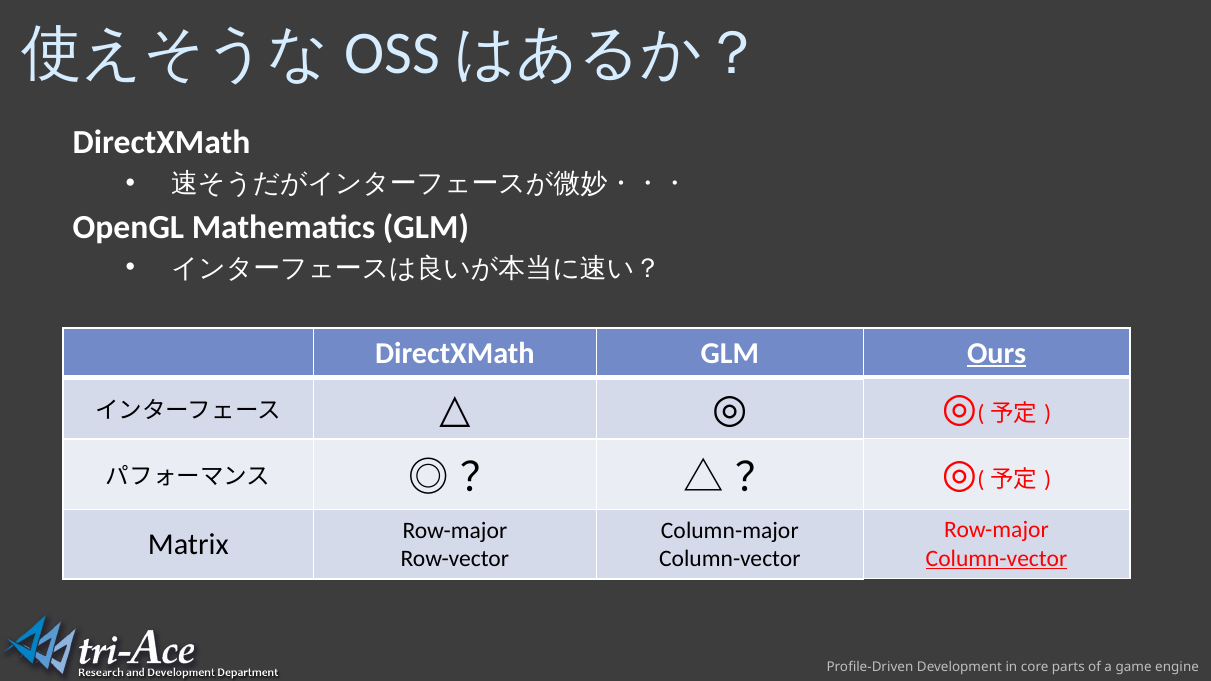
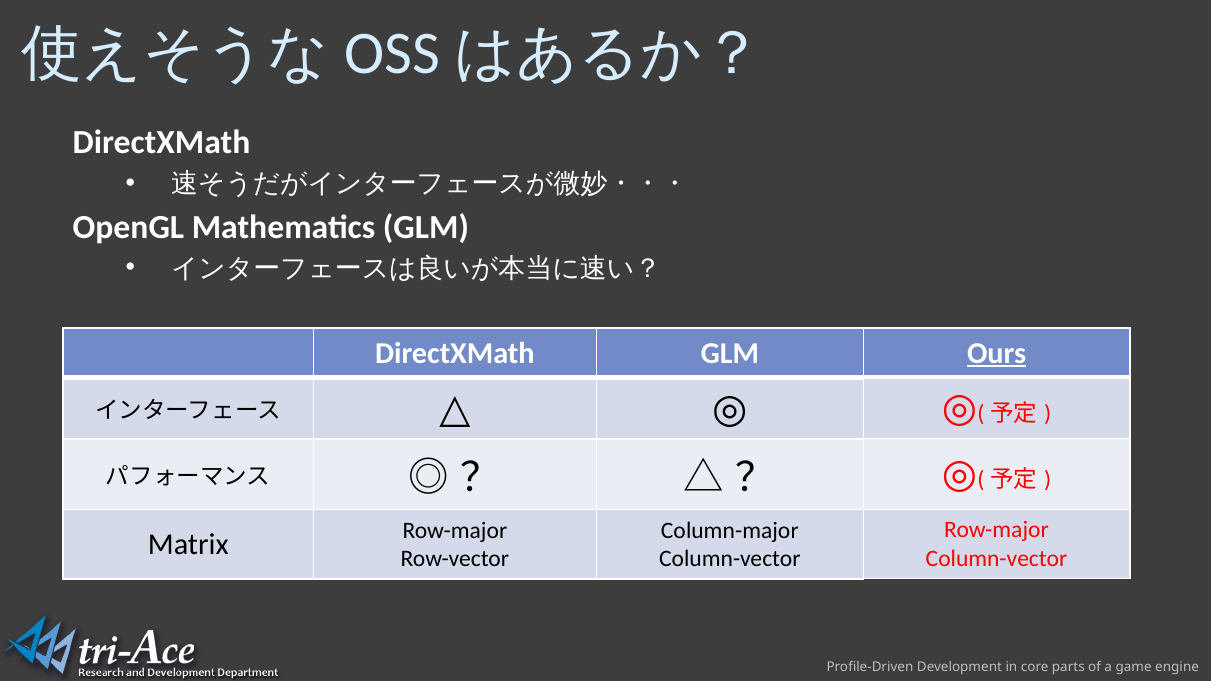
Column-vector underline: present -> none (997, 559)
